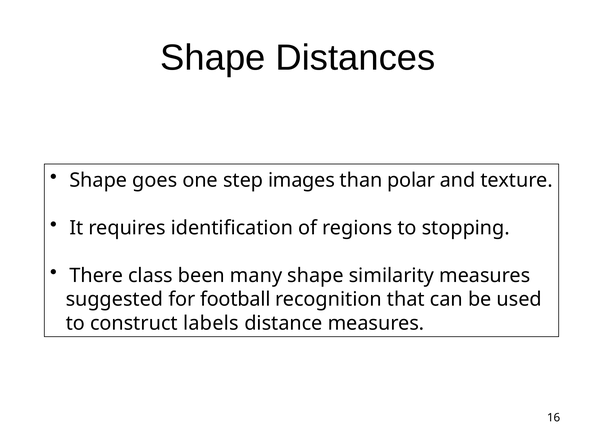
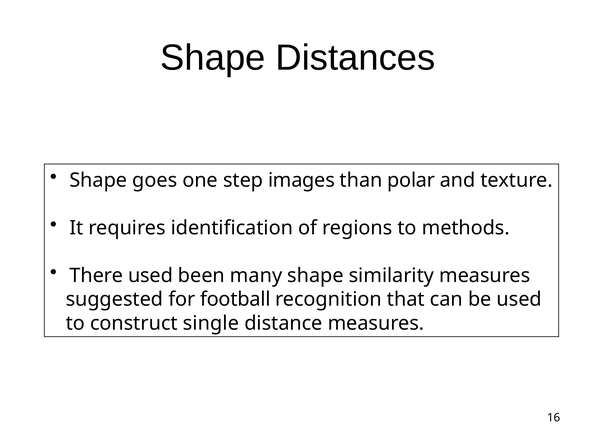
stopping: stopping -> methods (466, 228)
There class: class -> used (151, 275)
labels: labels -> single (211, 323)
